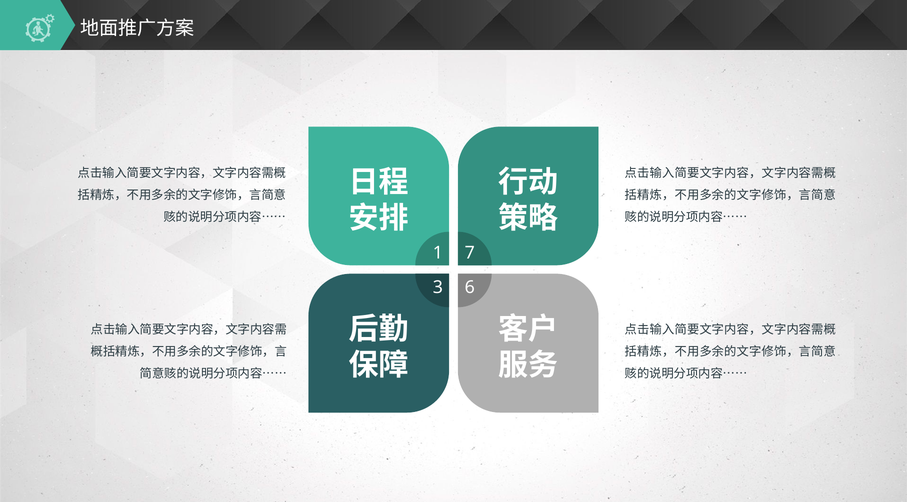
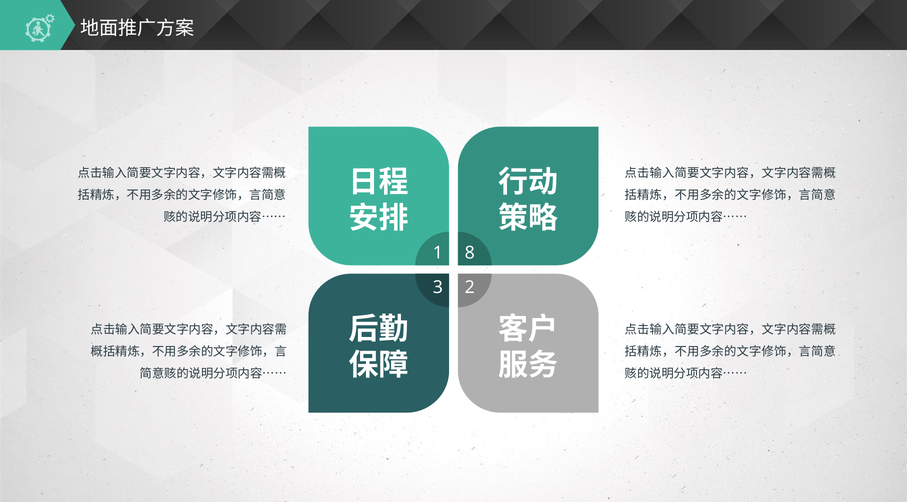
7: 7 -> 8 (470, 253)
6: 6 -> 2 (470, 287)
